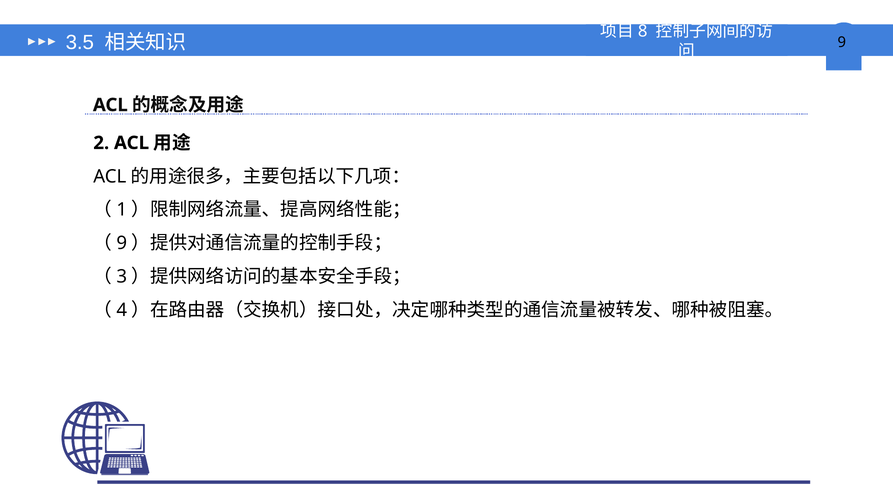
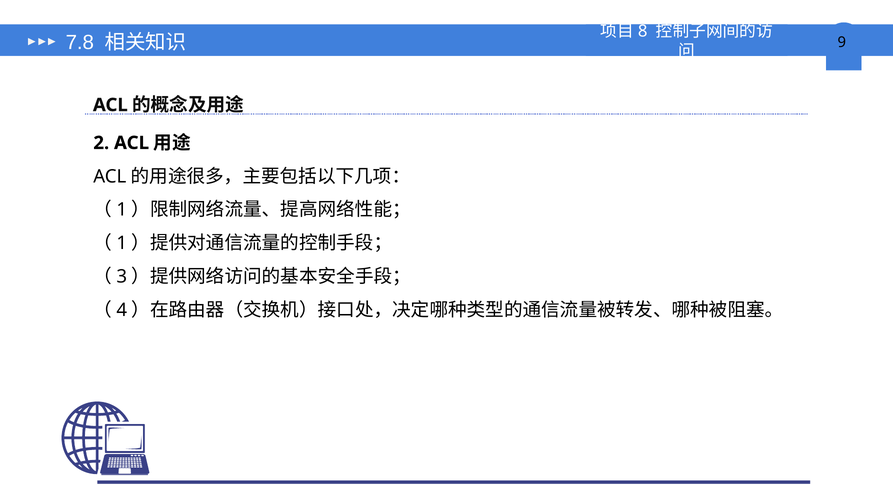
3.5: 3.5 -> 7.8 (80, 43)
9: 9 -> 1 (122, 243)
